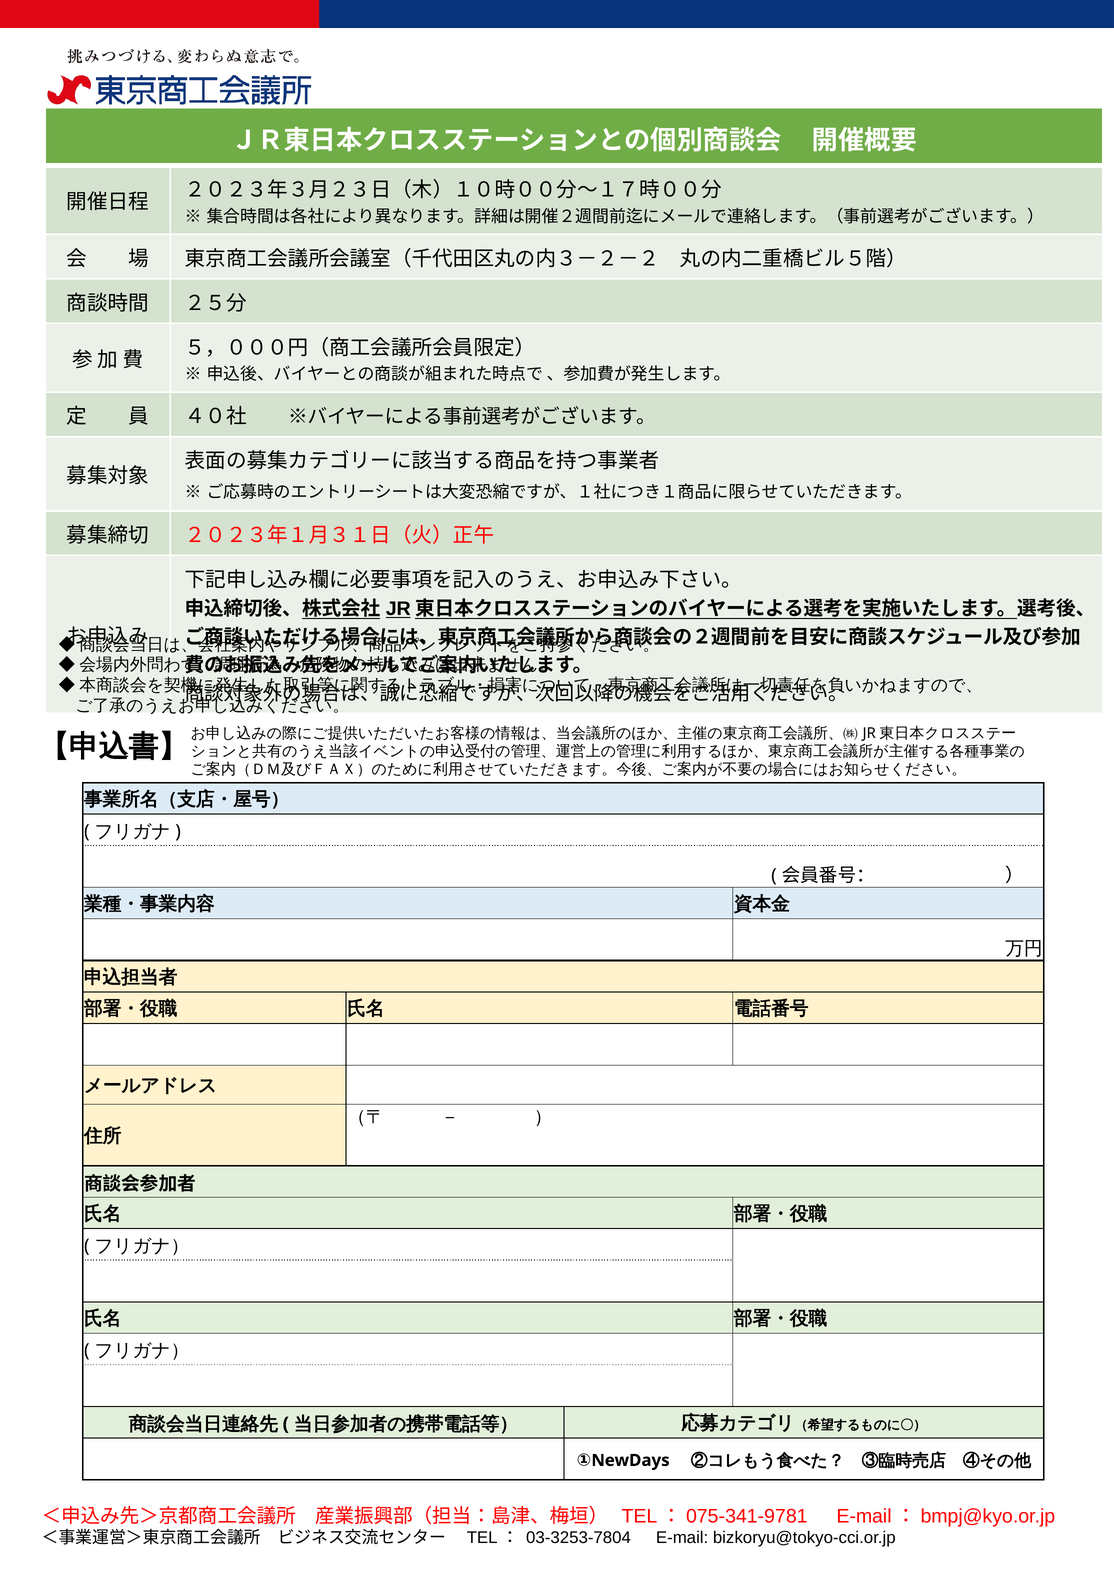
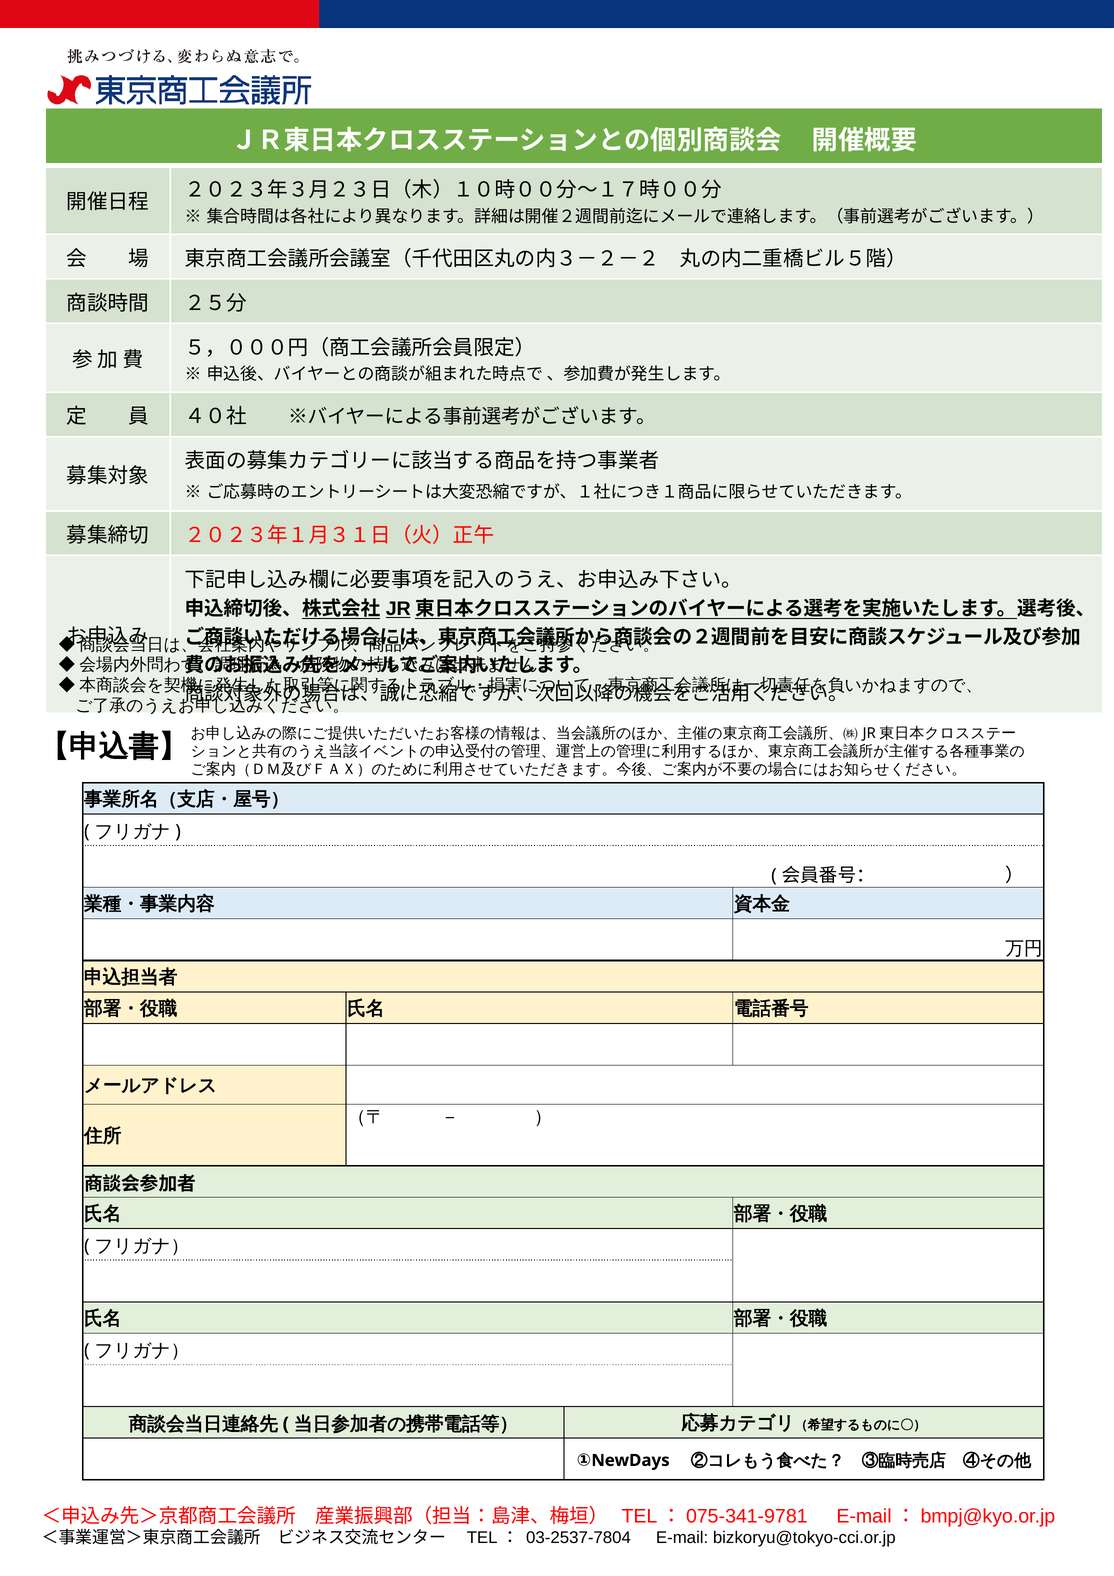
03-3253-7804: 03-3253-7804 -> 03-2537-7804 (579, 1537)
